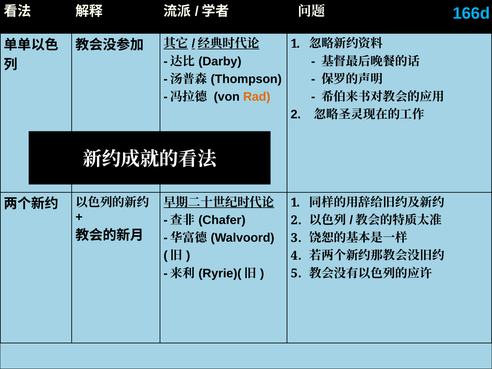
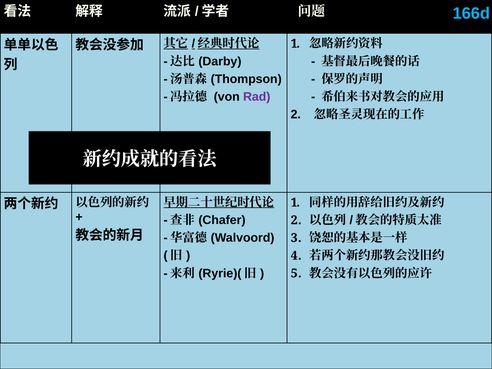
Rad colour: orange -> purple (257, 97)
